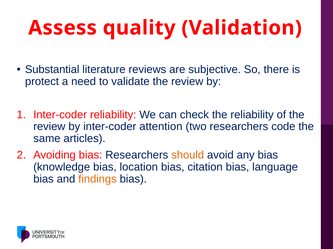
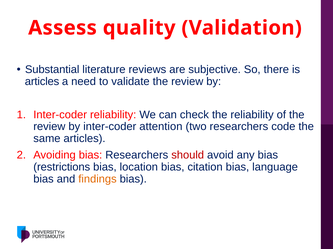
protect: protect -> articles (42, 82)
should colour: orange -> red (188, 156)
knowledge: knowledge -> restrictions (62, 168)
